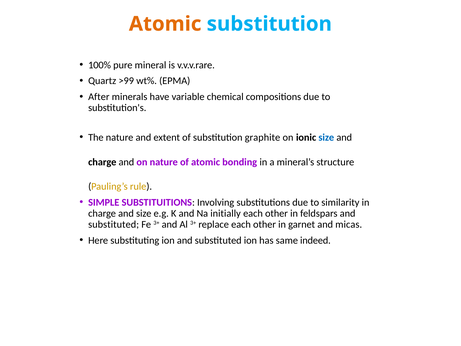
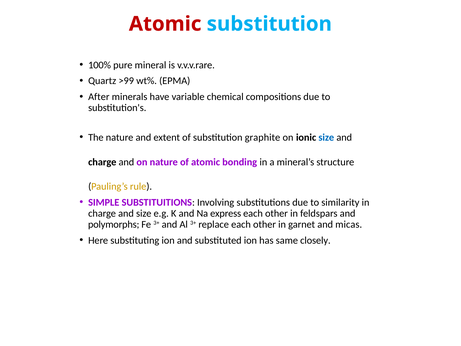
Atomic colour: orange -> red (165, 24)
initially: initially -> express (226, 213)
substituted: substituted -> polymorphs (114, 224)
indeed: indeed -> closely (315, 240)
